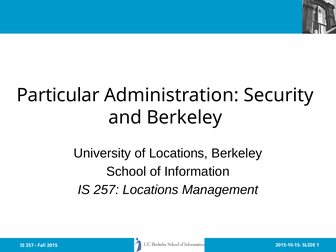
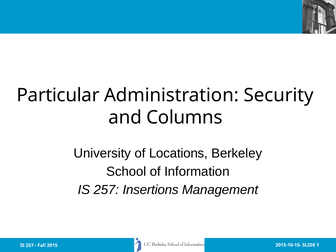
and Berkeley: Berkeley -> Columns (184, 117)
257 Locations: Locations -> Insertions (151, 190)
